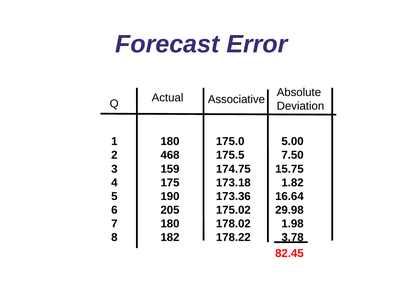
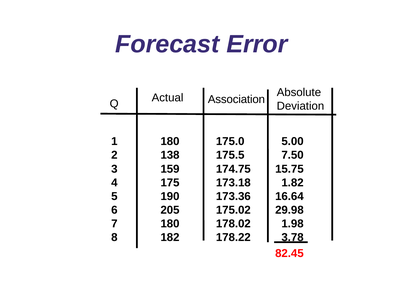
Associative: Associative -> Association (236, 99)
468: 468 -> 138 (170, 155)
